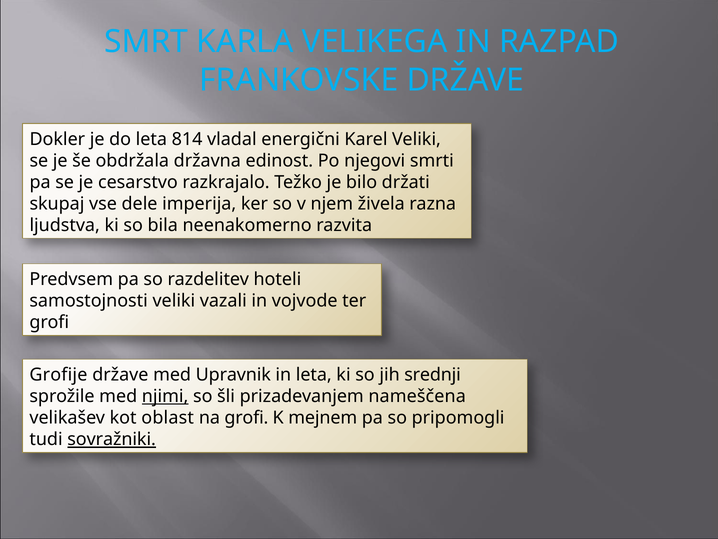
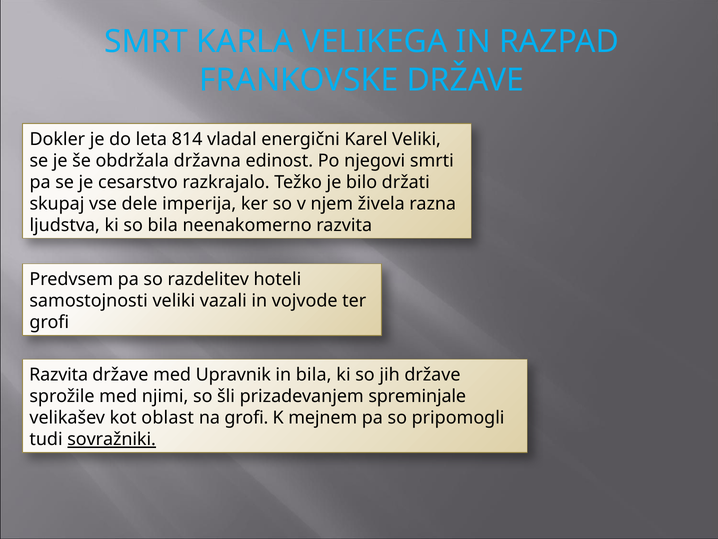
Grofije: Grofije -> Razvita (59, 375)
in leta: leta -> bila (314, 375)
jih srednji: srednji -> države (432, 375)
njimi underline: present -> none (165, 396)
nameščena: nameščena -> spreminjale (417, 396)
